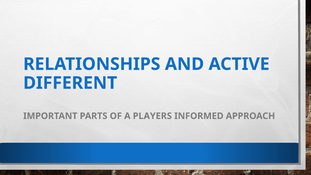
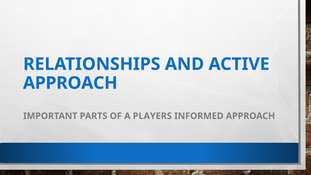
DIFFERENT: DIFFERENT -> APPROACH (70, 83)
